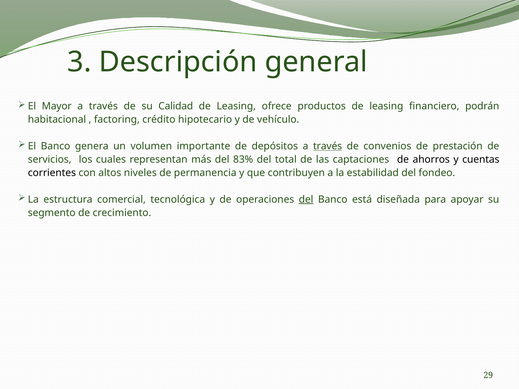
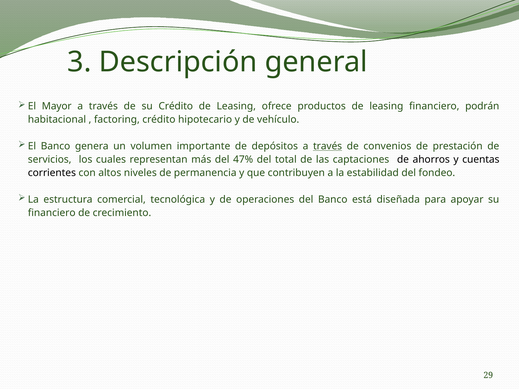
su Calidad: Calidad -> Crédito (176, 106)
83%: 83% -> 47% (243, 160)
del underline: present -> none (306, 200)
segmento: segmento -> financiero (52, 213)
